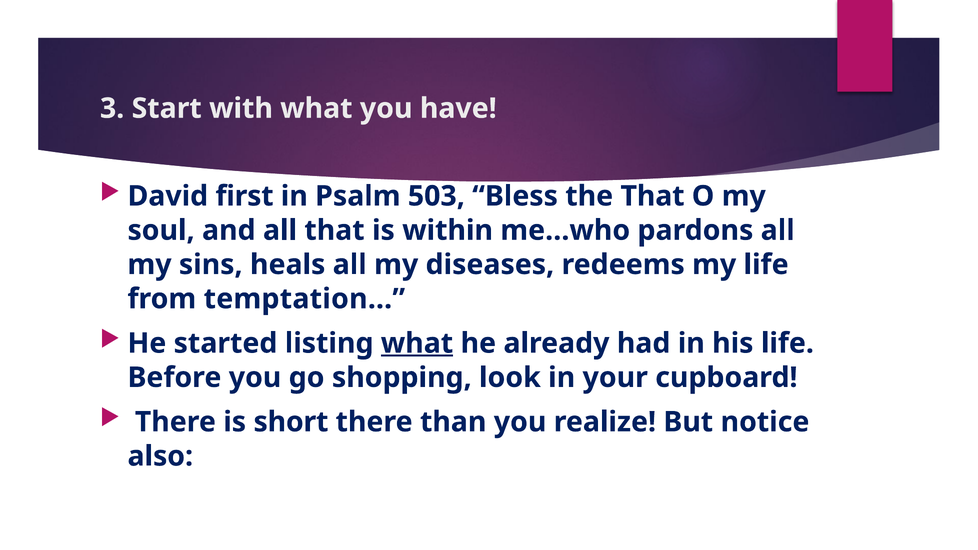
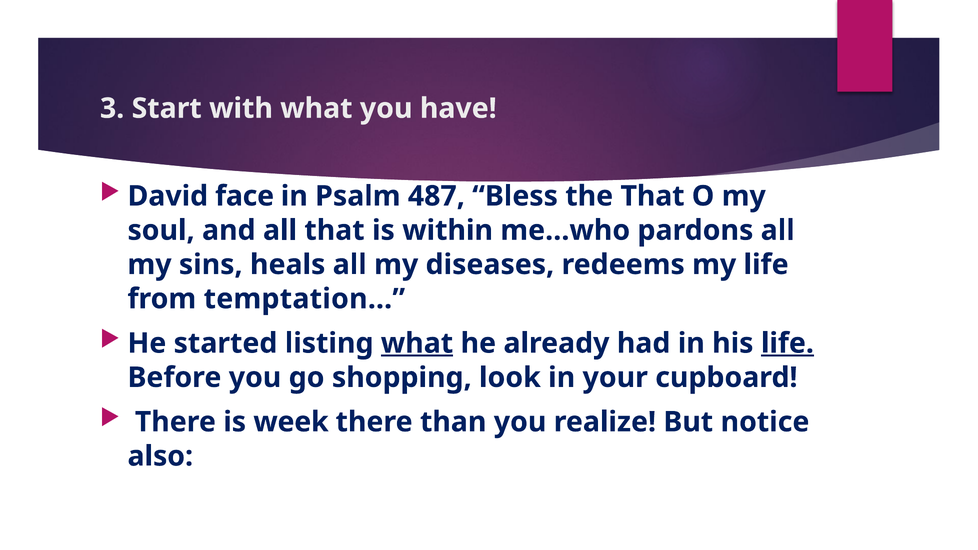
first: first -> face (245, 196)
503: 503 -> 487 (436, 196)
life underline: none -> present (787, 343)
short: short -> week (291, 422)
